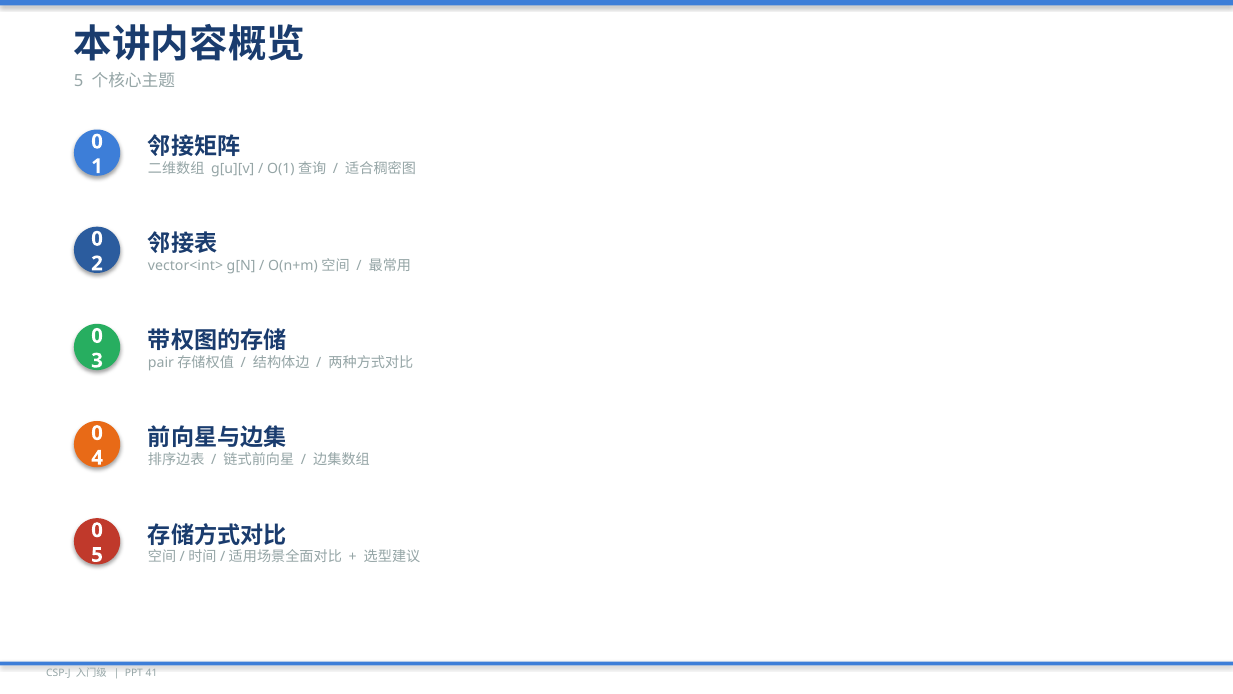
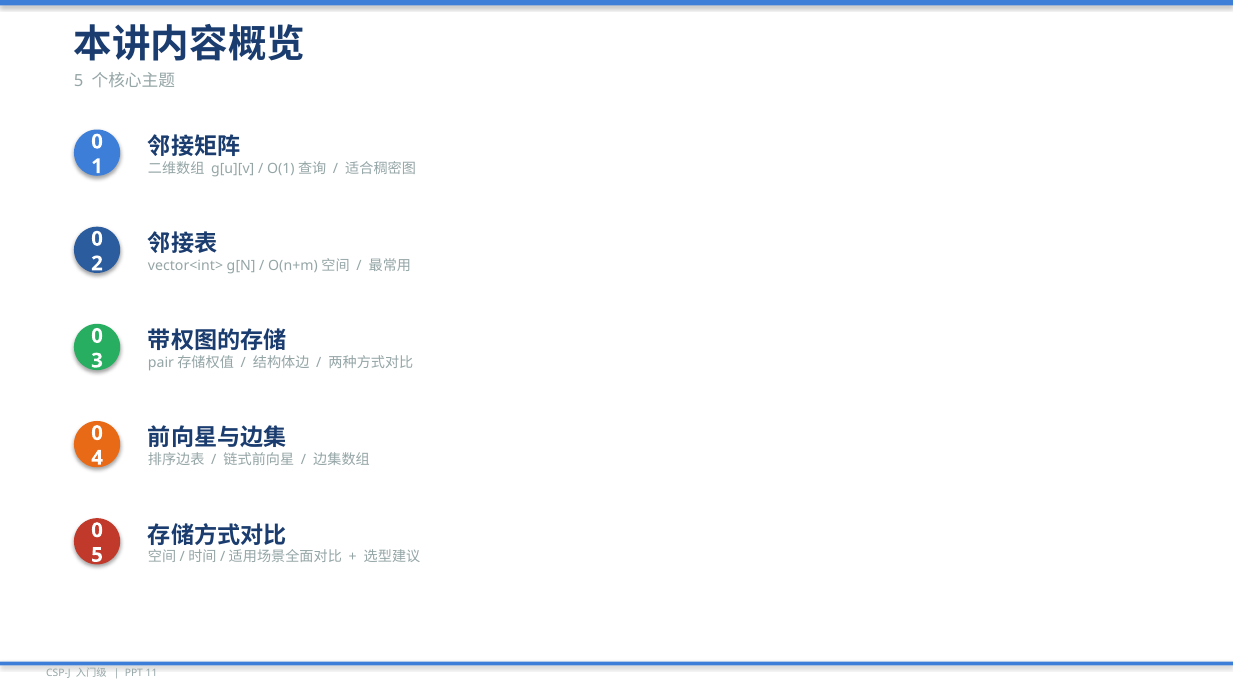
41: 41 -> 11 (152, 673)
